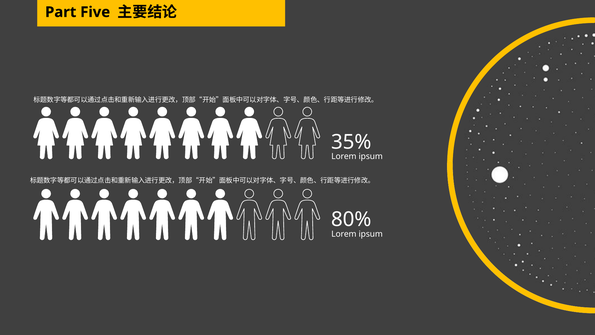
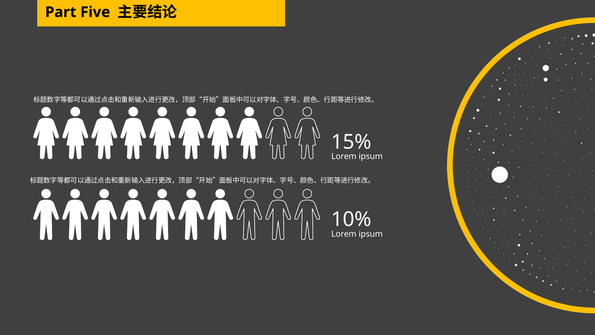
35%: 35% -> 15% (351, 142)
80%: 80% -> 10% (351, 219)
